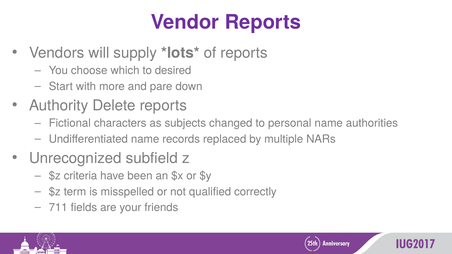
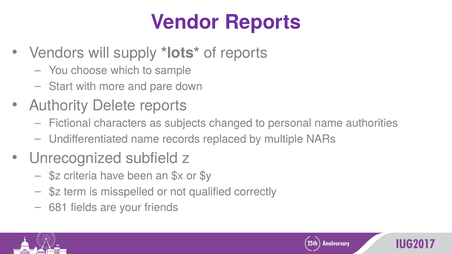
desired: desired -> sample (173, 71)
711: 711 -> 681 (58, 208)
